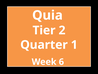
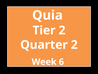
Quarter 1: 1 -> 2 (74, 45)
